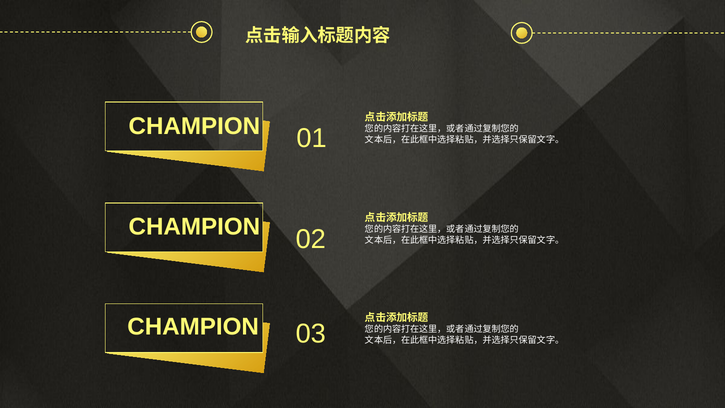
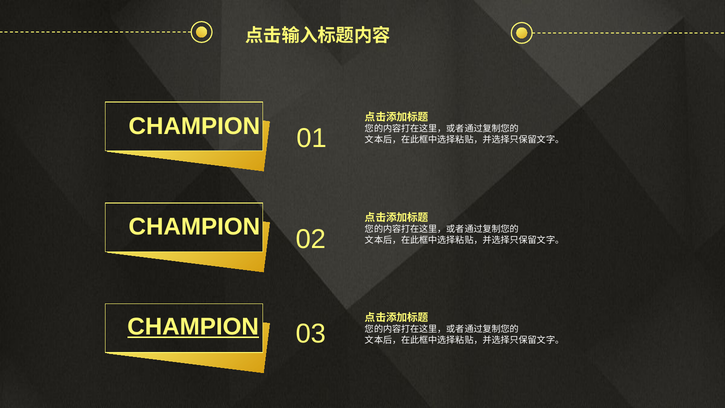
CHAMPION underline: none -> present (193, 327)
